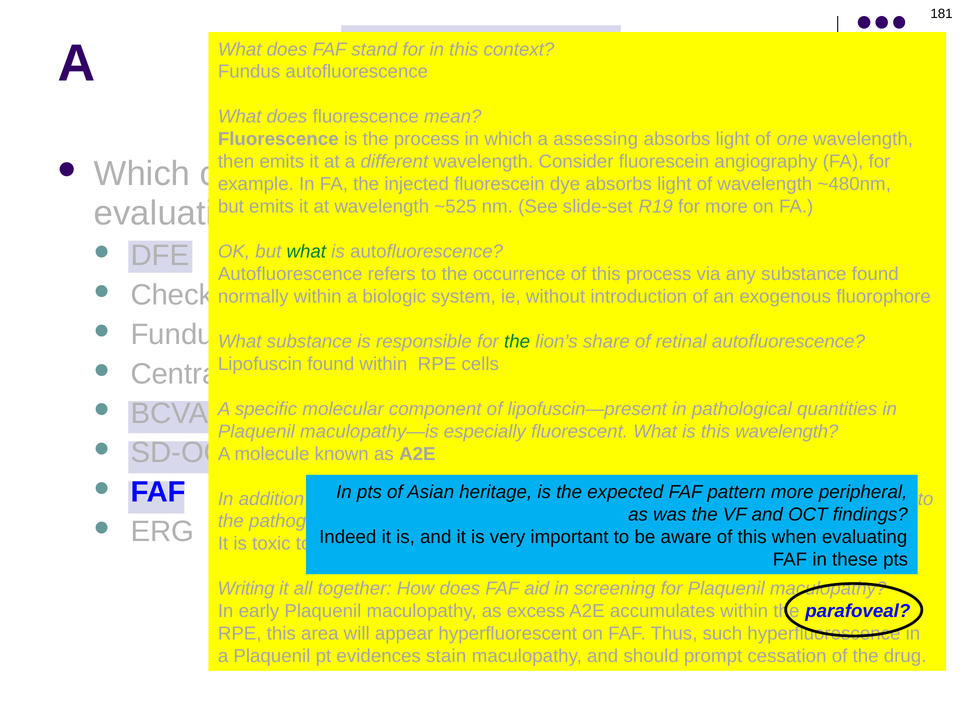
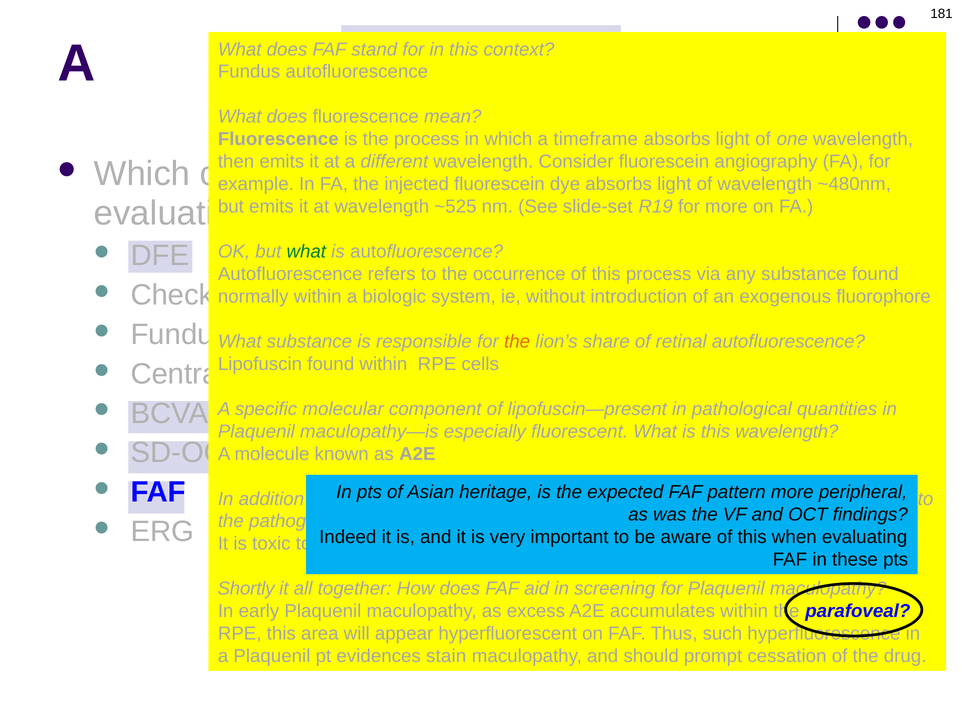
assessing: assessing -> timeframe (596, 139)
the colour: green -> orange (517, 341)
Writing: Writing -> Shortly (246, 588)
